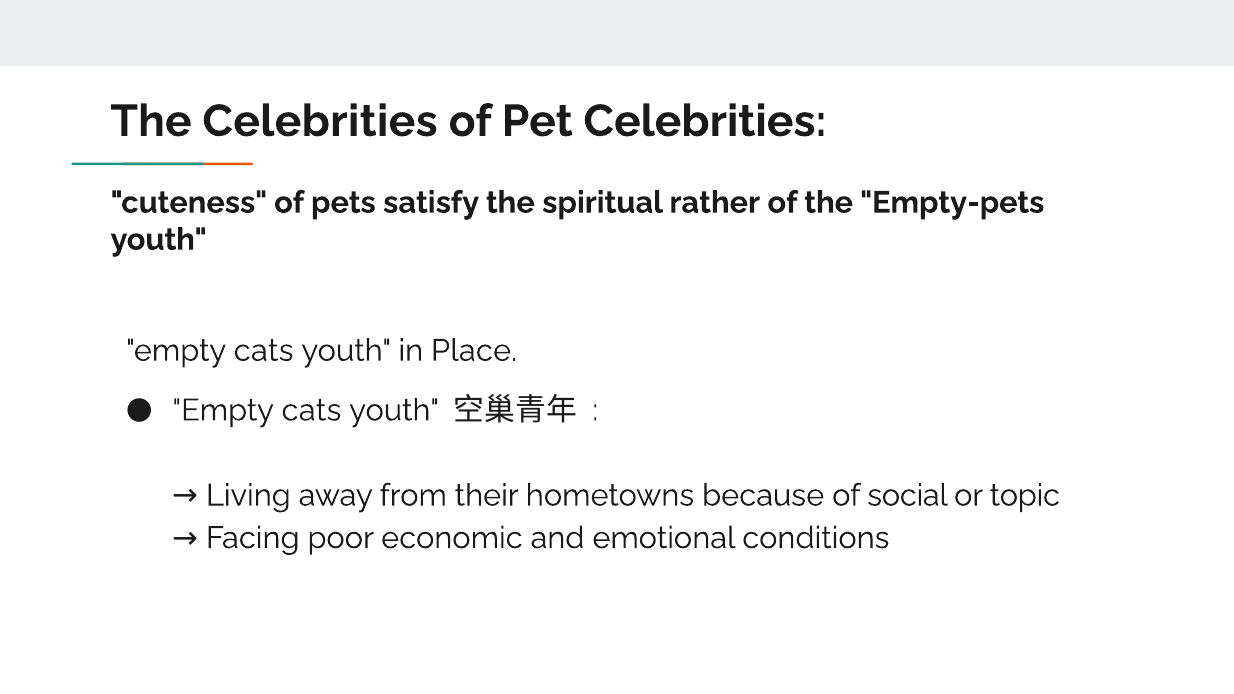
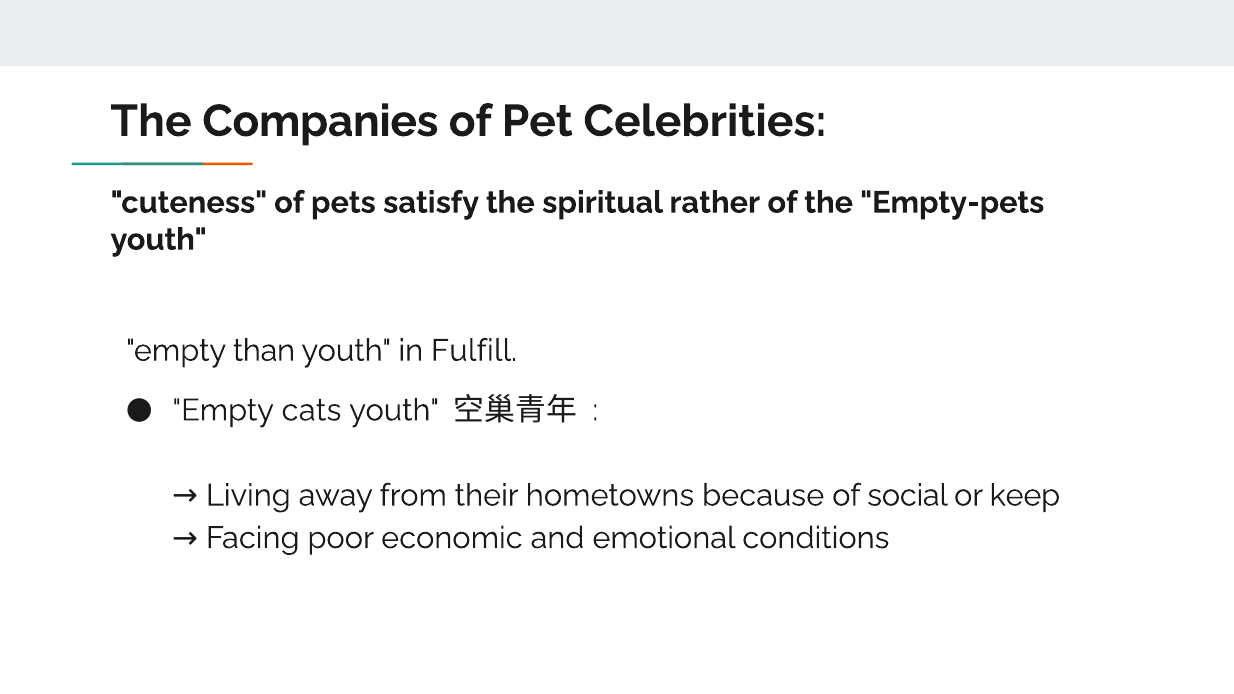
The Celebrities: Celebrities -> Companies (320, 121)
cats: cats -> than (264, 351)
Place: Place -> Fulfill (474, 351)
topic: topic -> keep (1025, 495)
